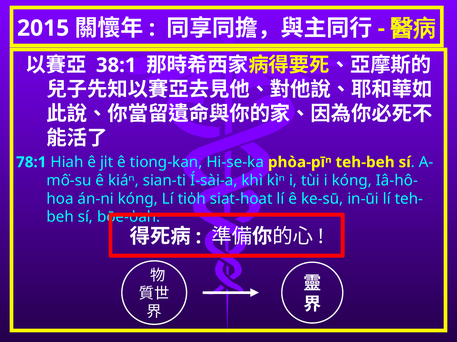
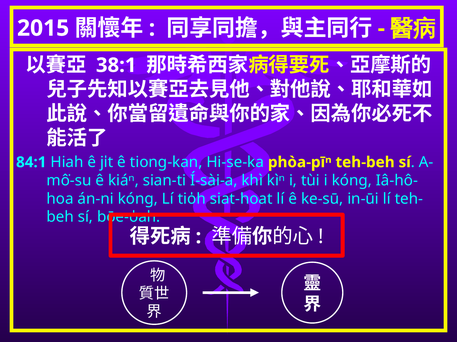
78:1: 78:1 -> 84:1 (31, 163)
